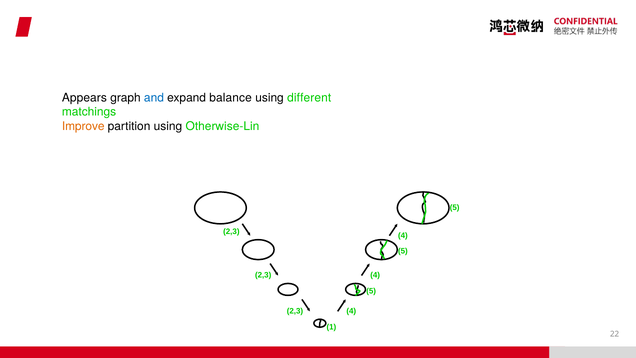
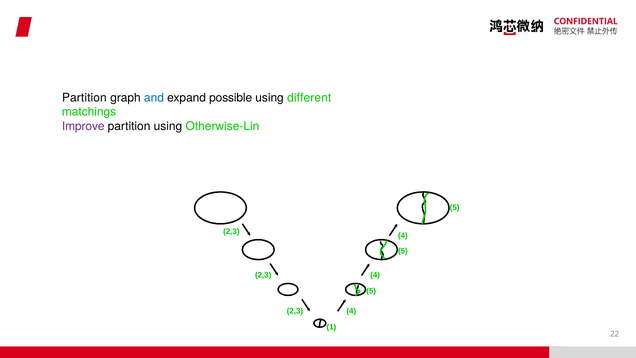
Appears: Appears -> Partition (84, 98)
balance: balance -> possible (231, 98)
Improve colour: orange -> purple (83, 126)
